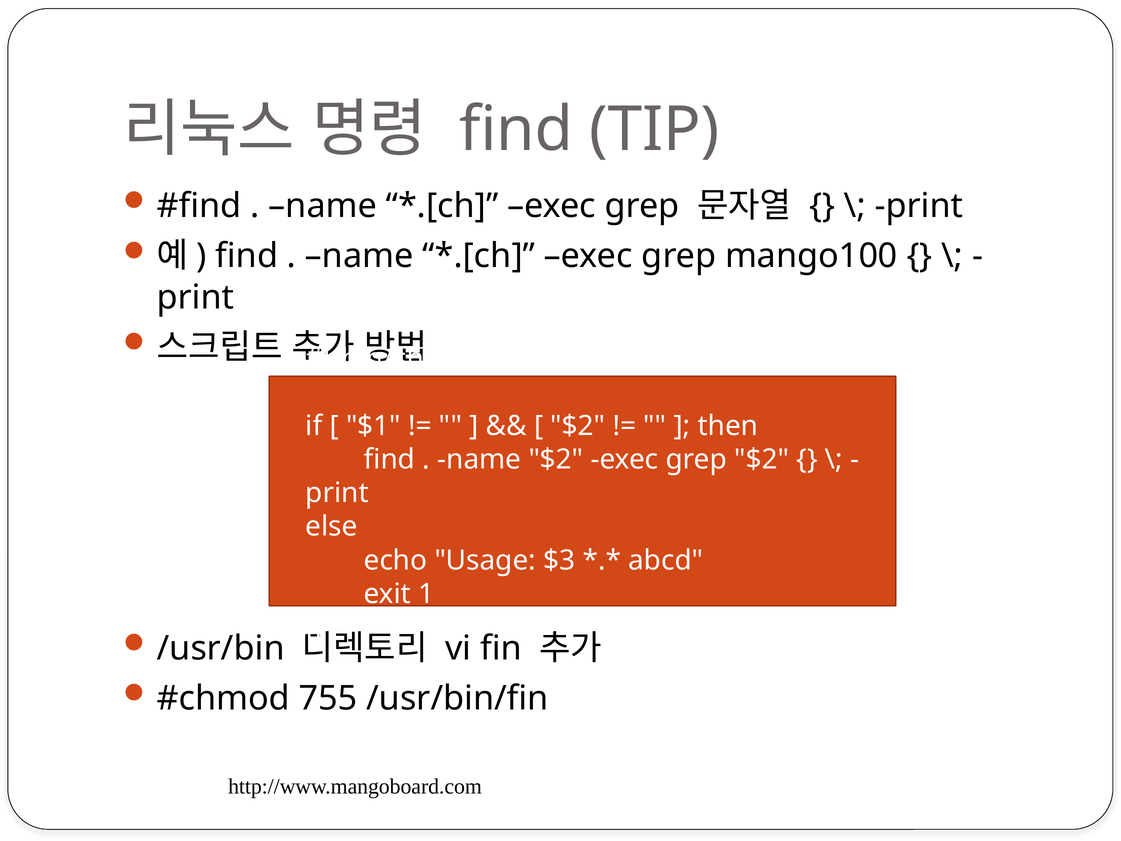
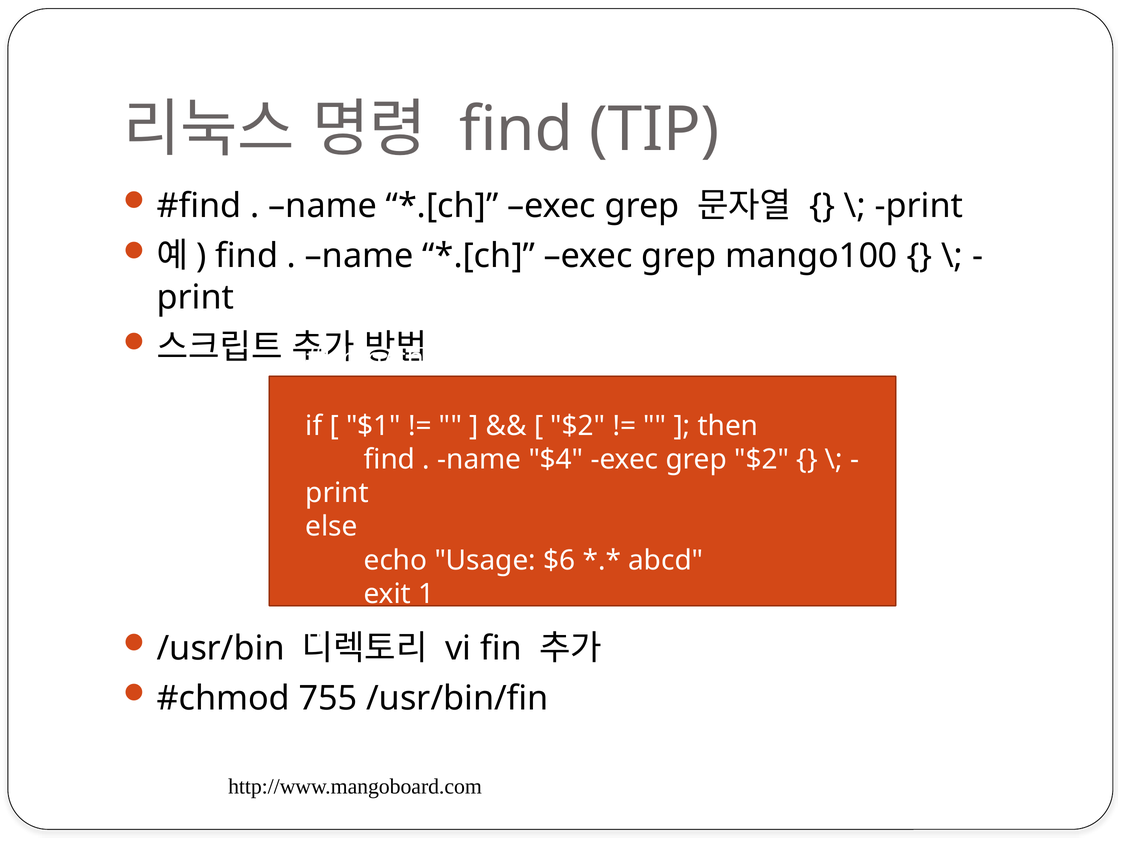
name $2: $2 -> $4 (556, 459)
$3: $3 -> $6 (559, 560)
